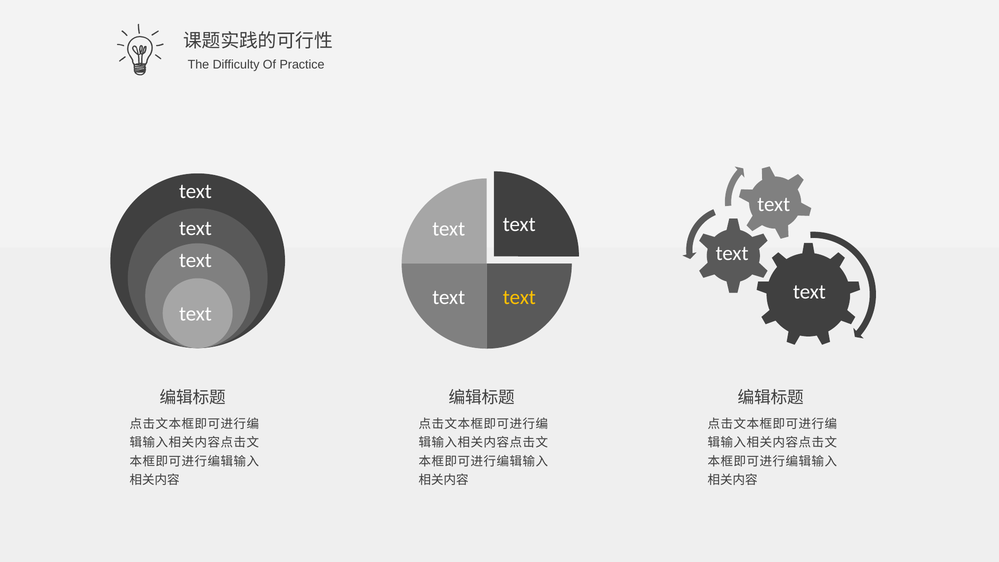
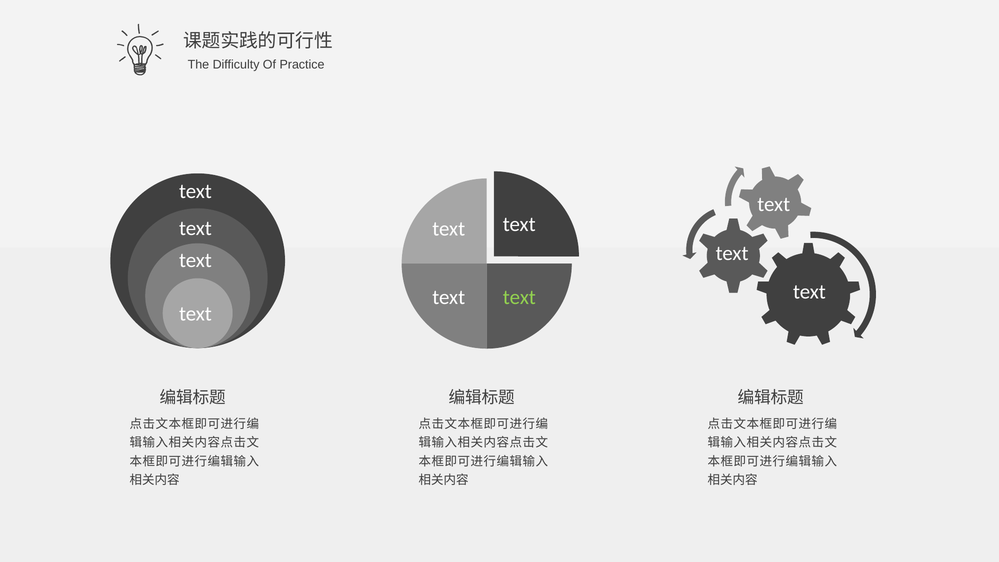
text colour: yellow -> light green (519, 297)
